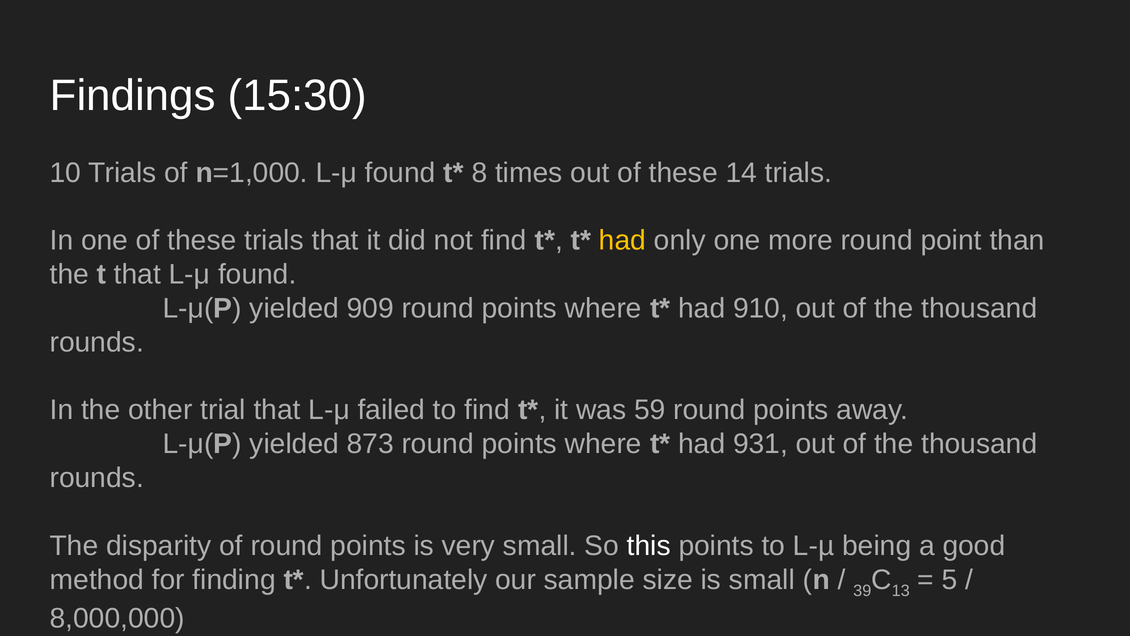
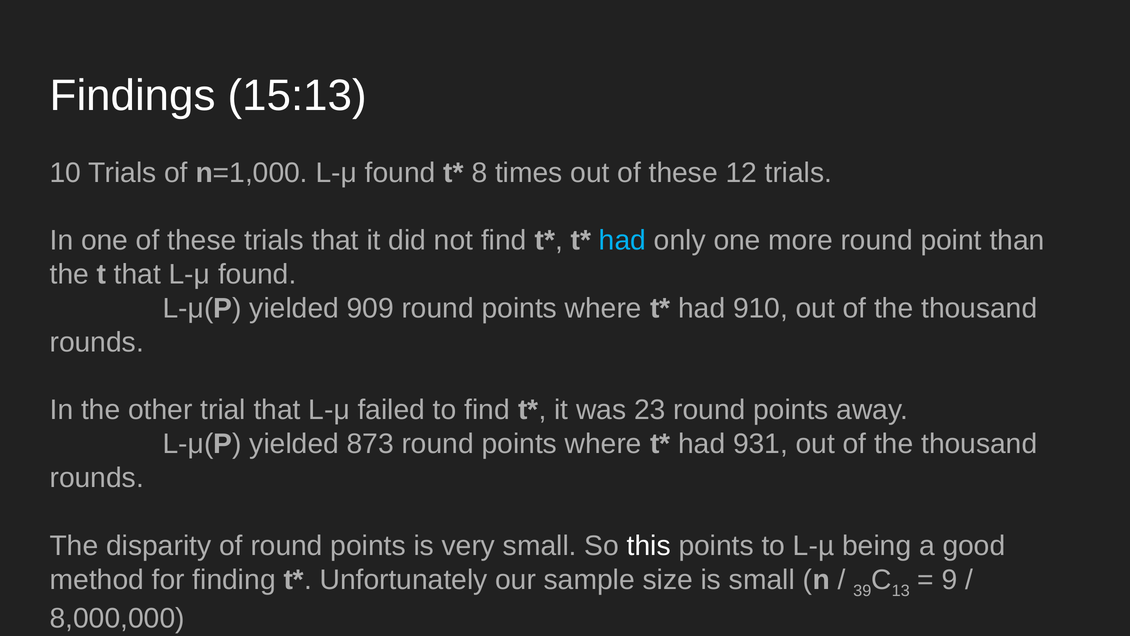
15:30: 15:30 -> 15:13 (297, 96)
14: 14 -> 12 (741, 173)
had colour: yellow -> light blue (623, 240)
59: 59 -> 23 (650, 410)
5: 5 -> 9 (950, 579)
